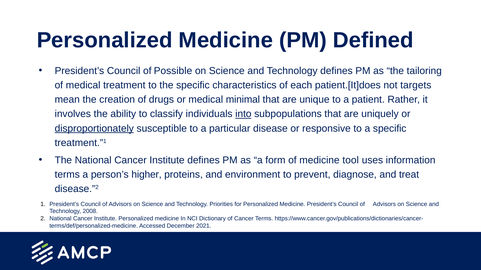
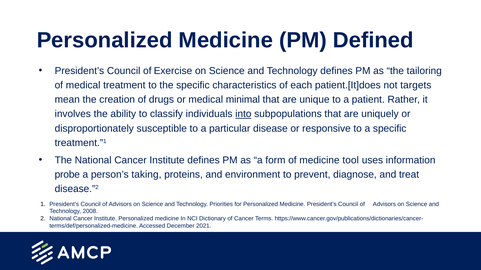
Possible: Possible -> Exercise (173, 71)
disproportionately underline: present -> none (94, 129)
terms: terms -> probe (67, 175)
higher: higher -> taking (146, 175)
